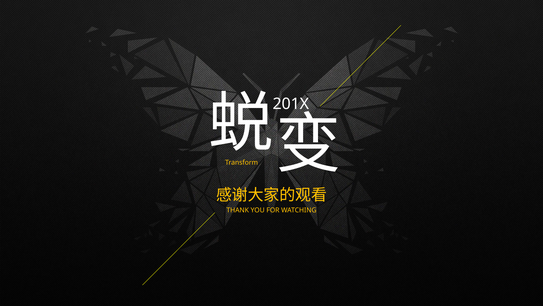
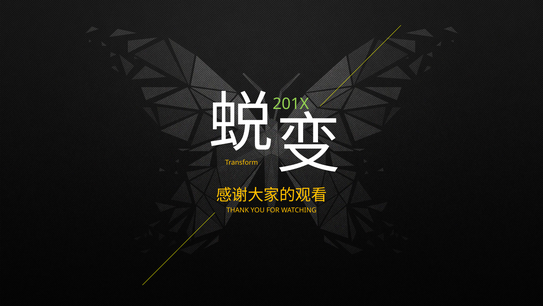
201X colour: white -> light green (291, 104)
